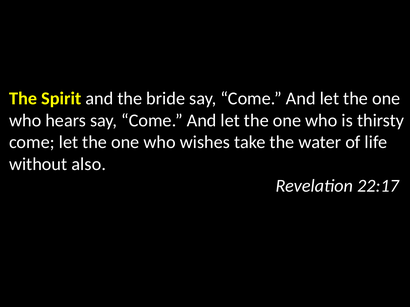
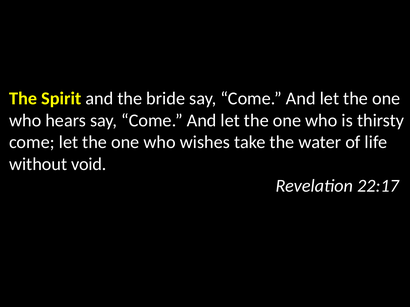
also: also -> void (89, 164)
